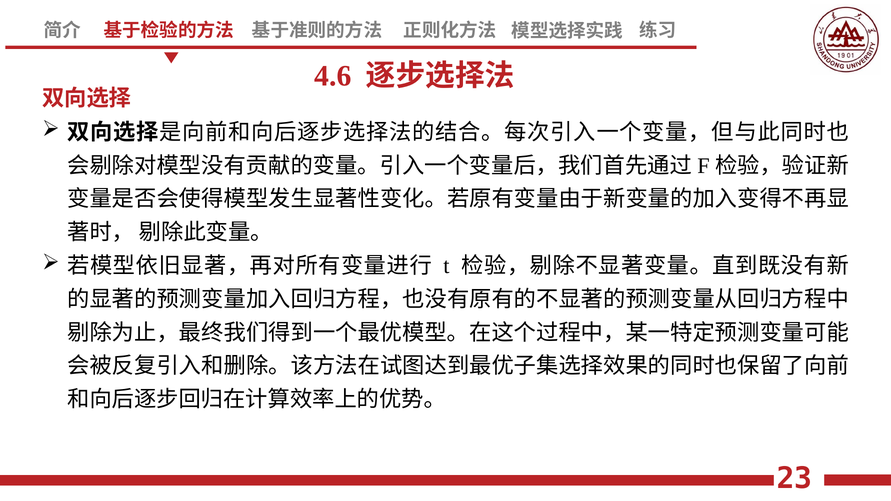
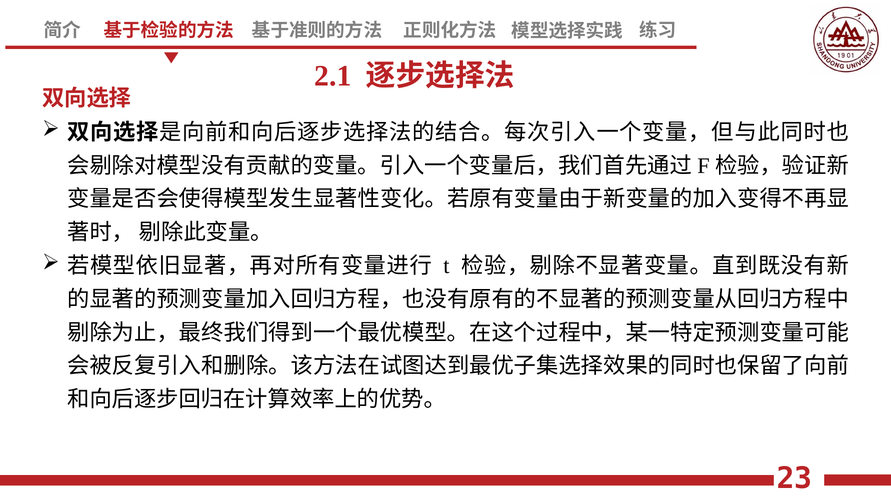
4.6: 4.6 -> 2.1 (333, 76)
